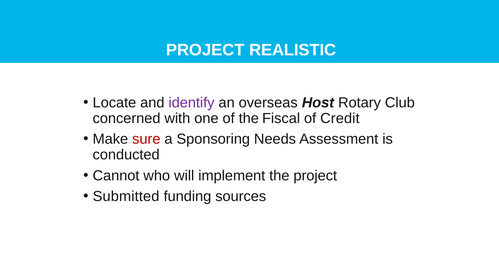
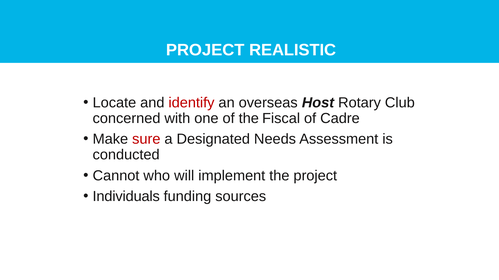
identify colour: purple -> red (191, 103)
Credit: Credit -> Cadre (340, 119)
Sponsoring: Sponsoring -> Designated (213, 139)
Submitted: Submitted -> Individuals (126, 197)
